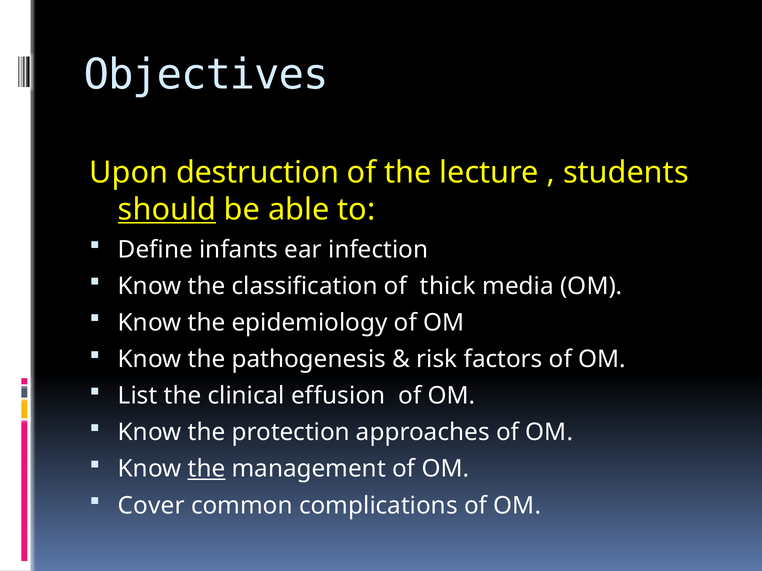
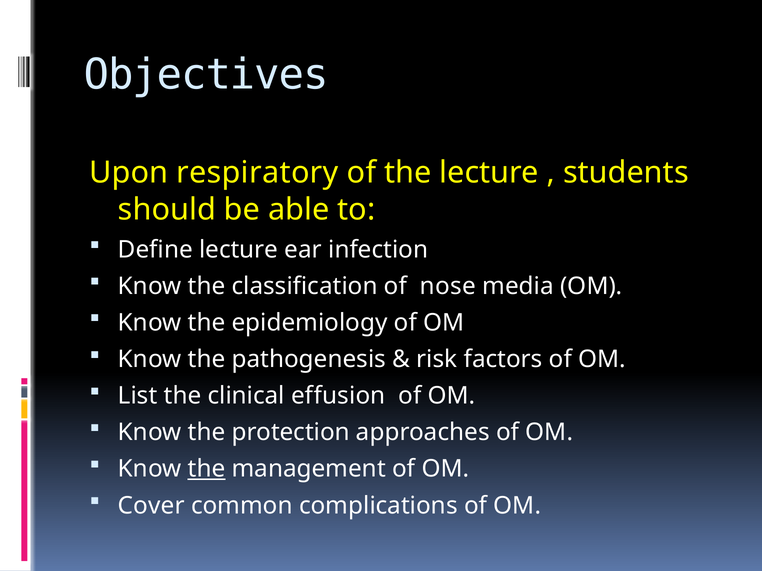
destruction: destruction -> respiratory (257, 173)
should underline: present -> none (167, 210)
Define infants: infants -> lecture (239, 250)
thick: thick -> nose (448, 286)
